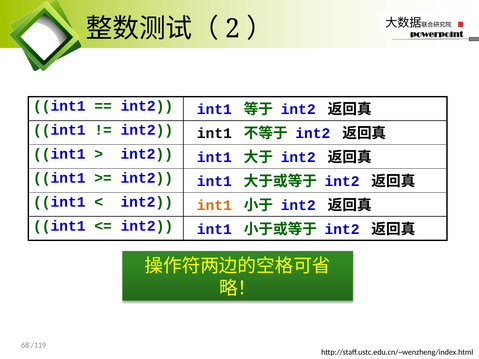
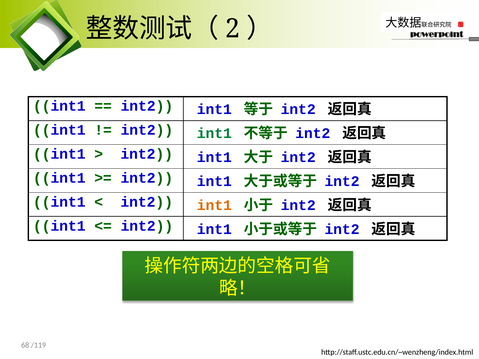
int1 colour: black -> green (214, 134)
